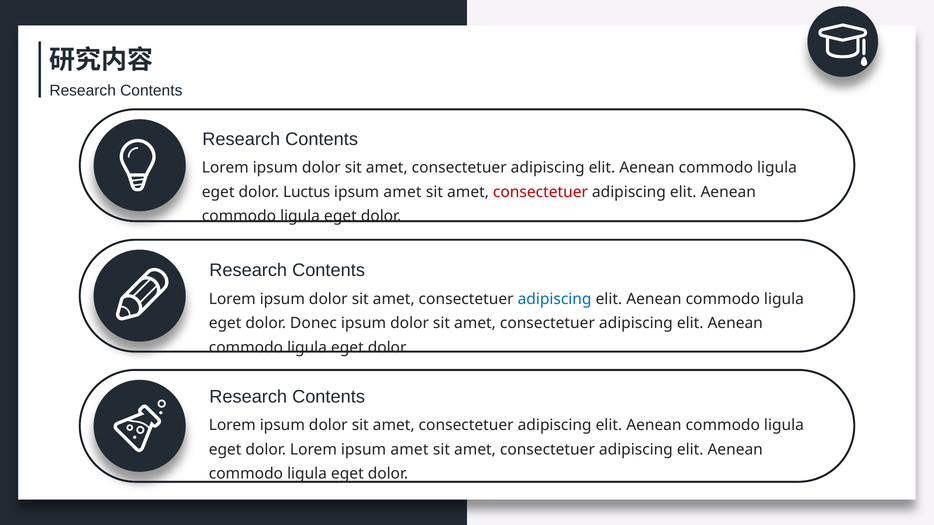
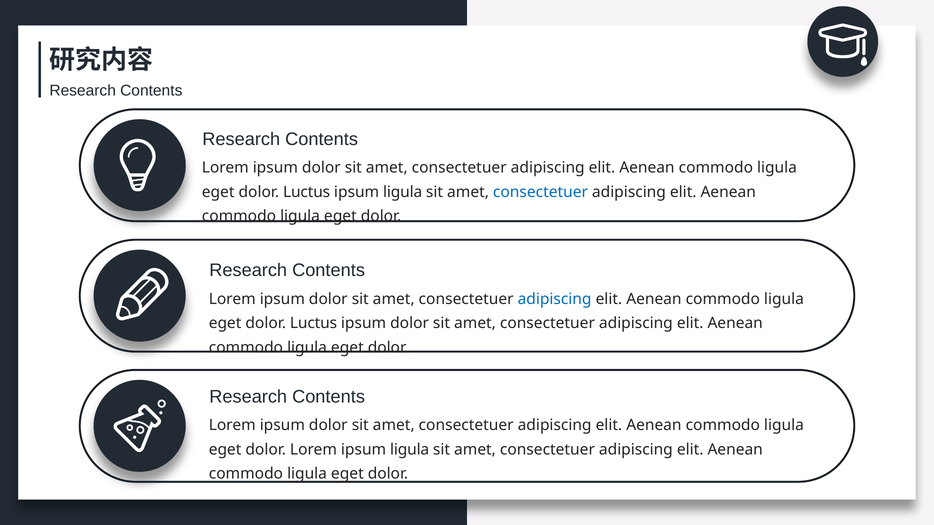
amet: amet -> ligula (403, 192)
consectetuer colour: red -> blue (540, 192)
Donec: Donec -> Luctus (314, 323)
Lorem ipsum amet: amet -> ligula (410, 450)
